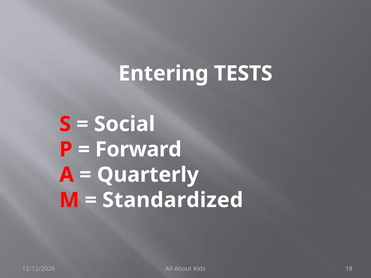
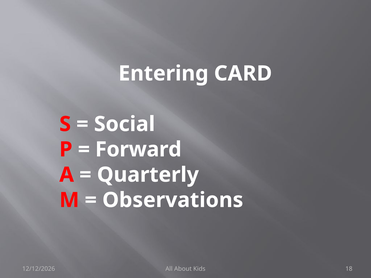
TESTS: TESTS -> CARD (243, 74)
Standardized: Standardized -> Observations (173, 200)
